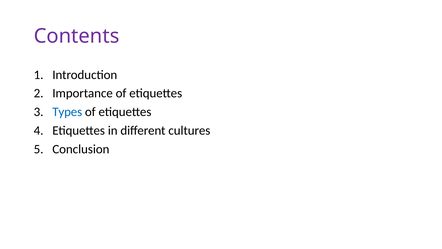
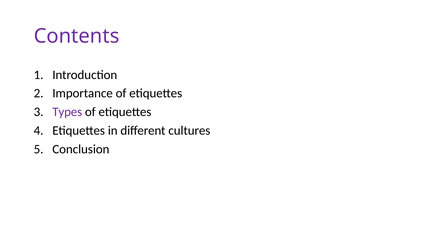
Types colour: blue -> purple (67, 112)
